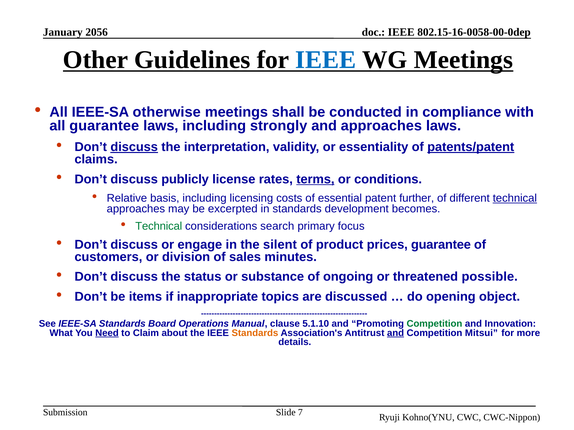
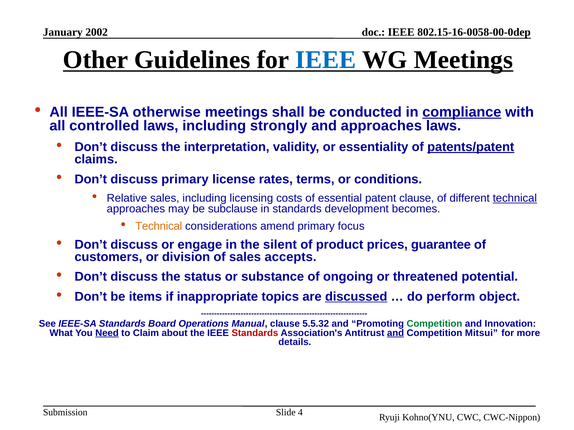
2056: 2056 -> 2002 (97, 32)
compliance underline: none -> present (462, 112)
all guarantee: guarantee -> controlled (104, 126)
discuss underline: present -> none (134, 147)
discuss publicly: publicly -> primary (185, 179)
terms underline: present -> none (315, 179)
Relative basis: basis -> sales (165, 198)
patent further: further -> clause (417, 198)
excerpted: excerpted -> subclause (233, 209)
Technical colour: green -> orange (159, 226)
search: search -> amend (277, 226)
minutes: minutes -> accepts (291, 257)
possible: possible -> potential (490, 277)
discussed underline: none -> present (356, 297)
opening: opening -> perform (451, 297)
5.1.10: 5.1.10 -> 5.5.32 (316, 324)
Standards colour: orange -> red (255, 333)
7: 7 -> 4 (300, 413)
